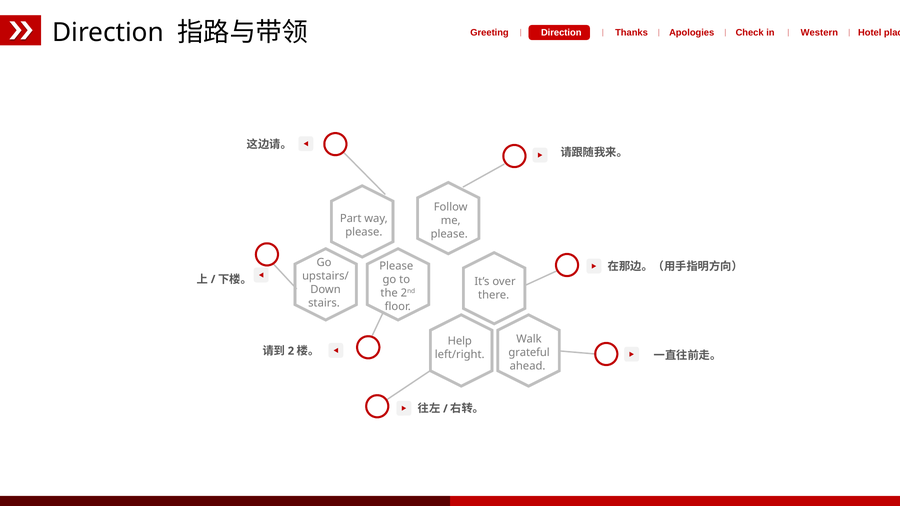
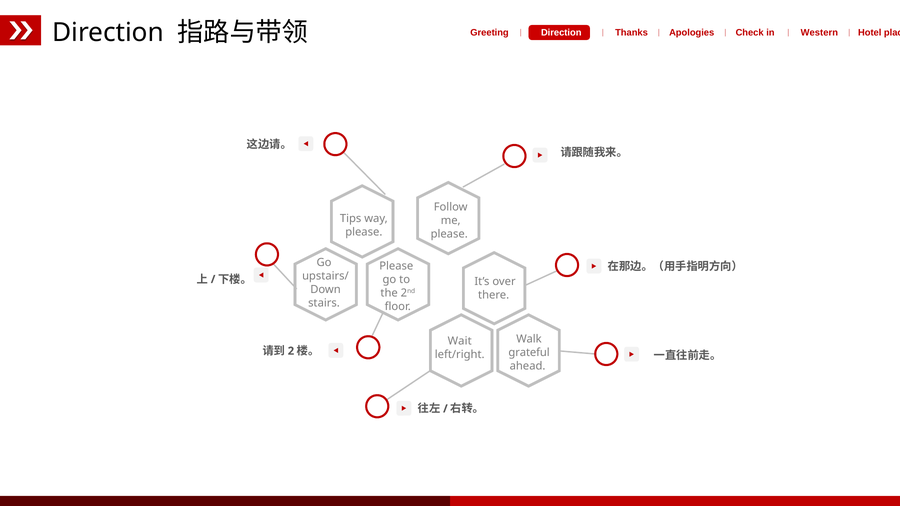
Part: Part -> Tips (351, 218)
Help: Help -> Wait (460, 341)
